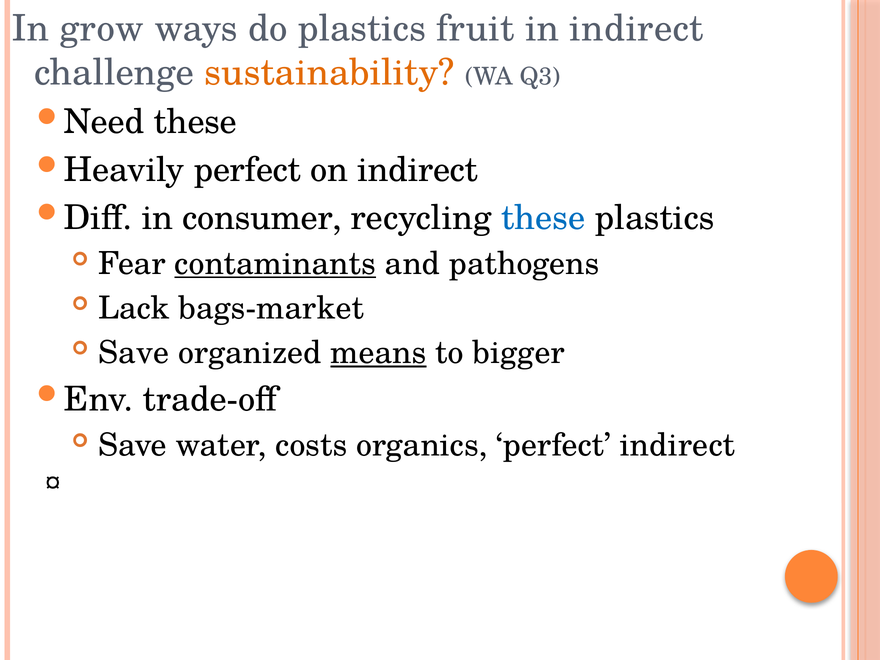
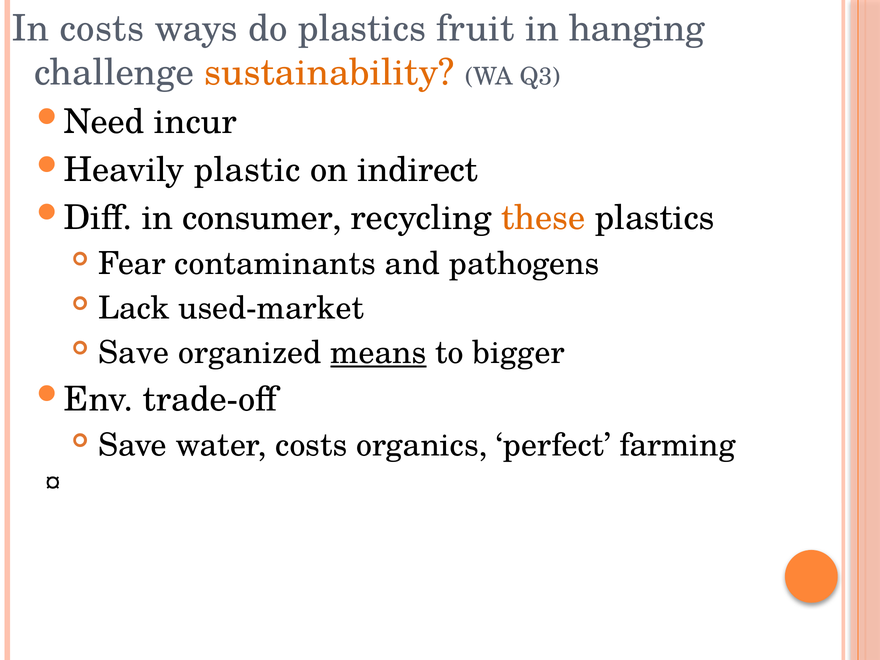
In grow: grow -> costs (102, 29)
in indirect: indirect -> hanging (637, 29)
Need these: these -> incur (195, 122)
Heavily perfect: perfect -> plastic (247, 170)
these colour: blue -> orange (543, 218)
contaminants underline: present -> none (275, 264)
bags-market: bags-market -> used-market (271, 308)
perfect indirect: indirect -> farming (678, 445)
